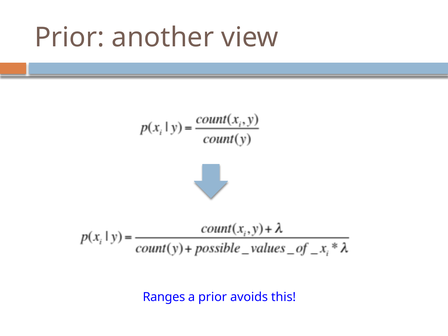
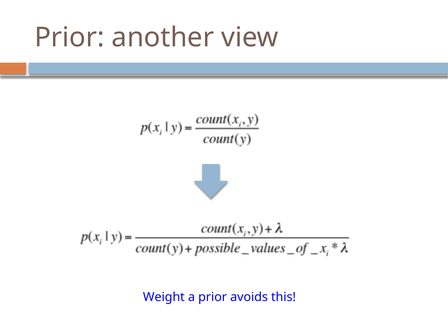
Ranges: Ranges -> Weight (164, 297)
